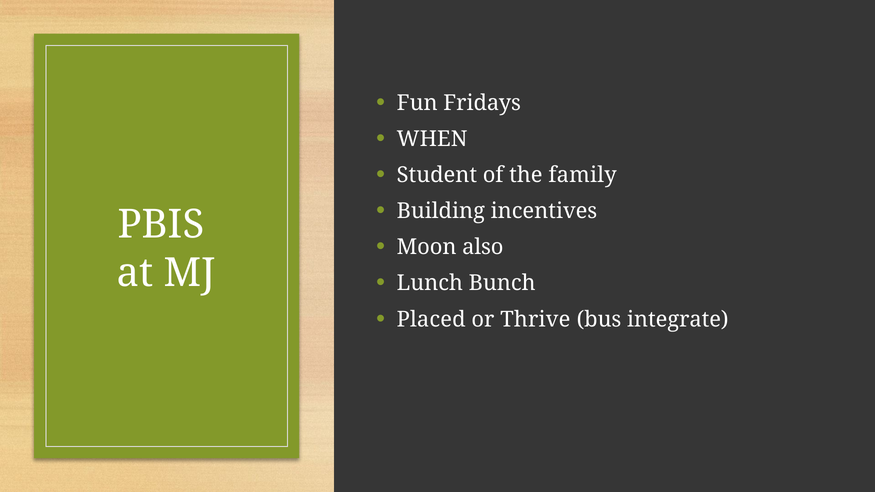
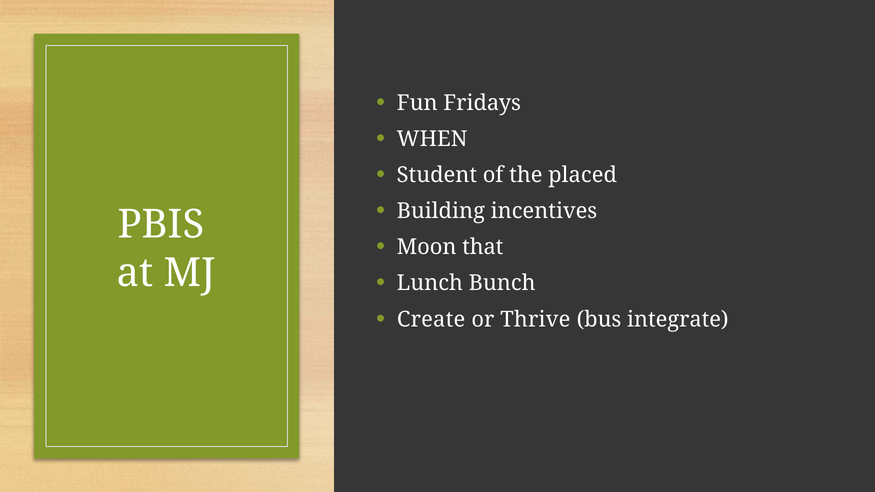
family: family -> placed (583, 175)
also: also -> that (483, 247)
Placed: Placed -> Create (431, 319)
